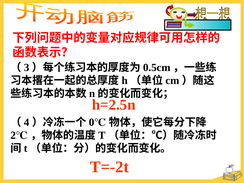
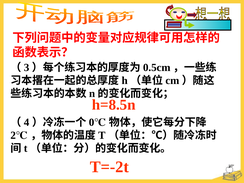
h=2.5n: h=2.5n -> h=8.5n (114, 105)
